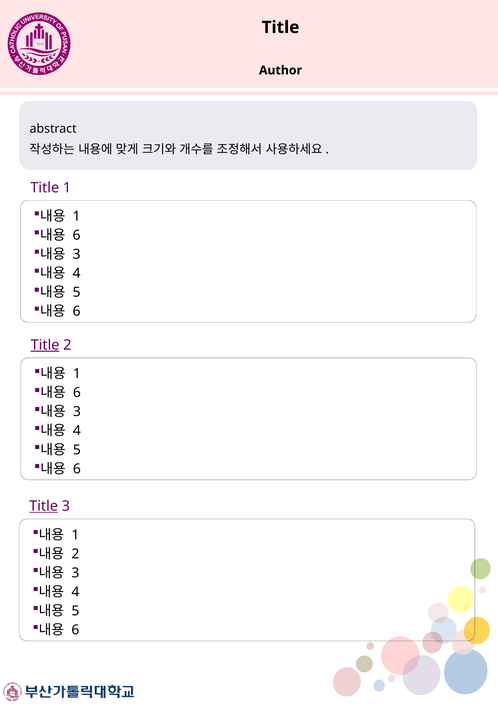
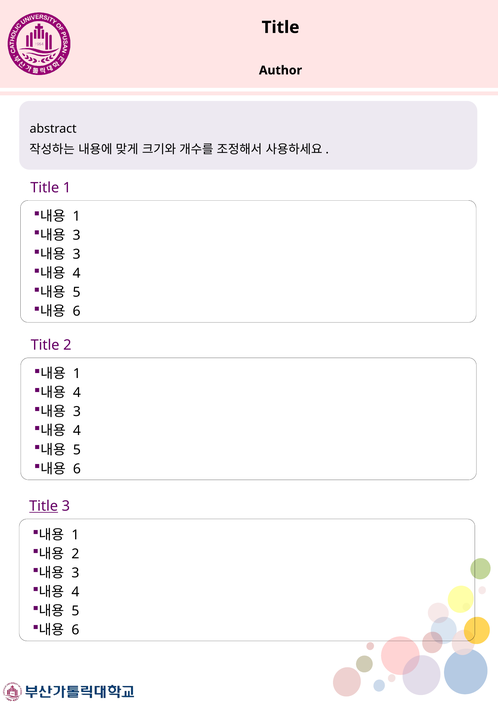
6: 6 -> 3 (77, 235)
Title underline: present -> none (45, 345)
6: 6 -> 4 (77, 393)
